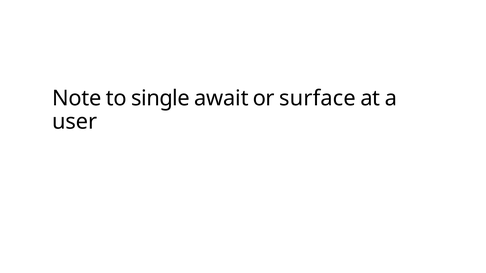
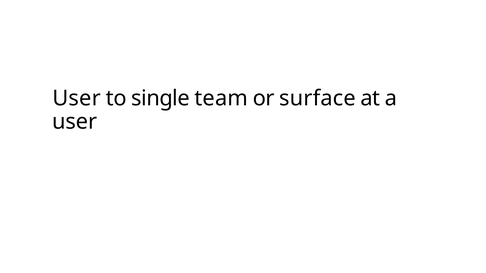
Note: Note -> User (77, 98)
await: await -> team (221, 98)
